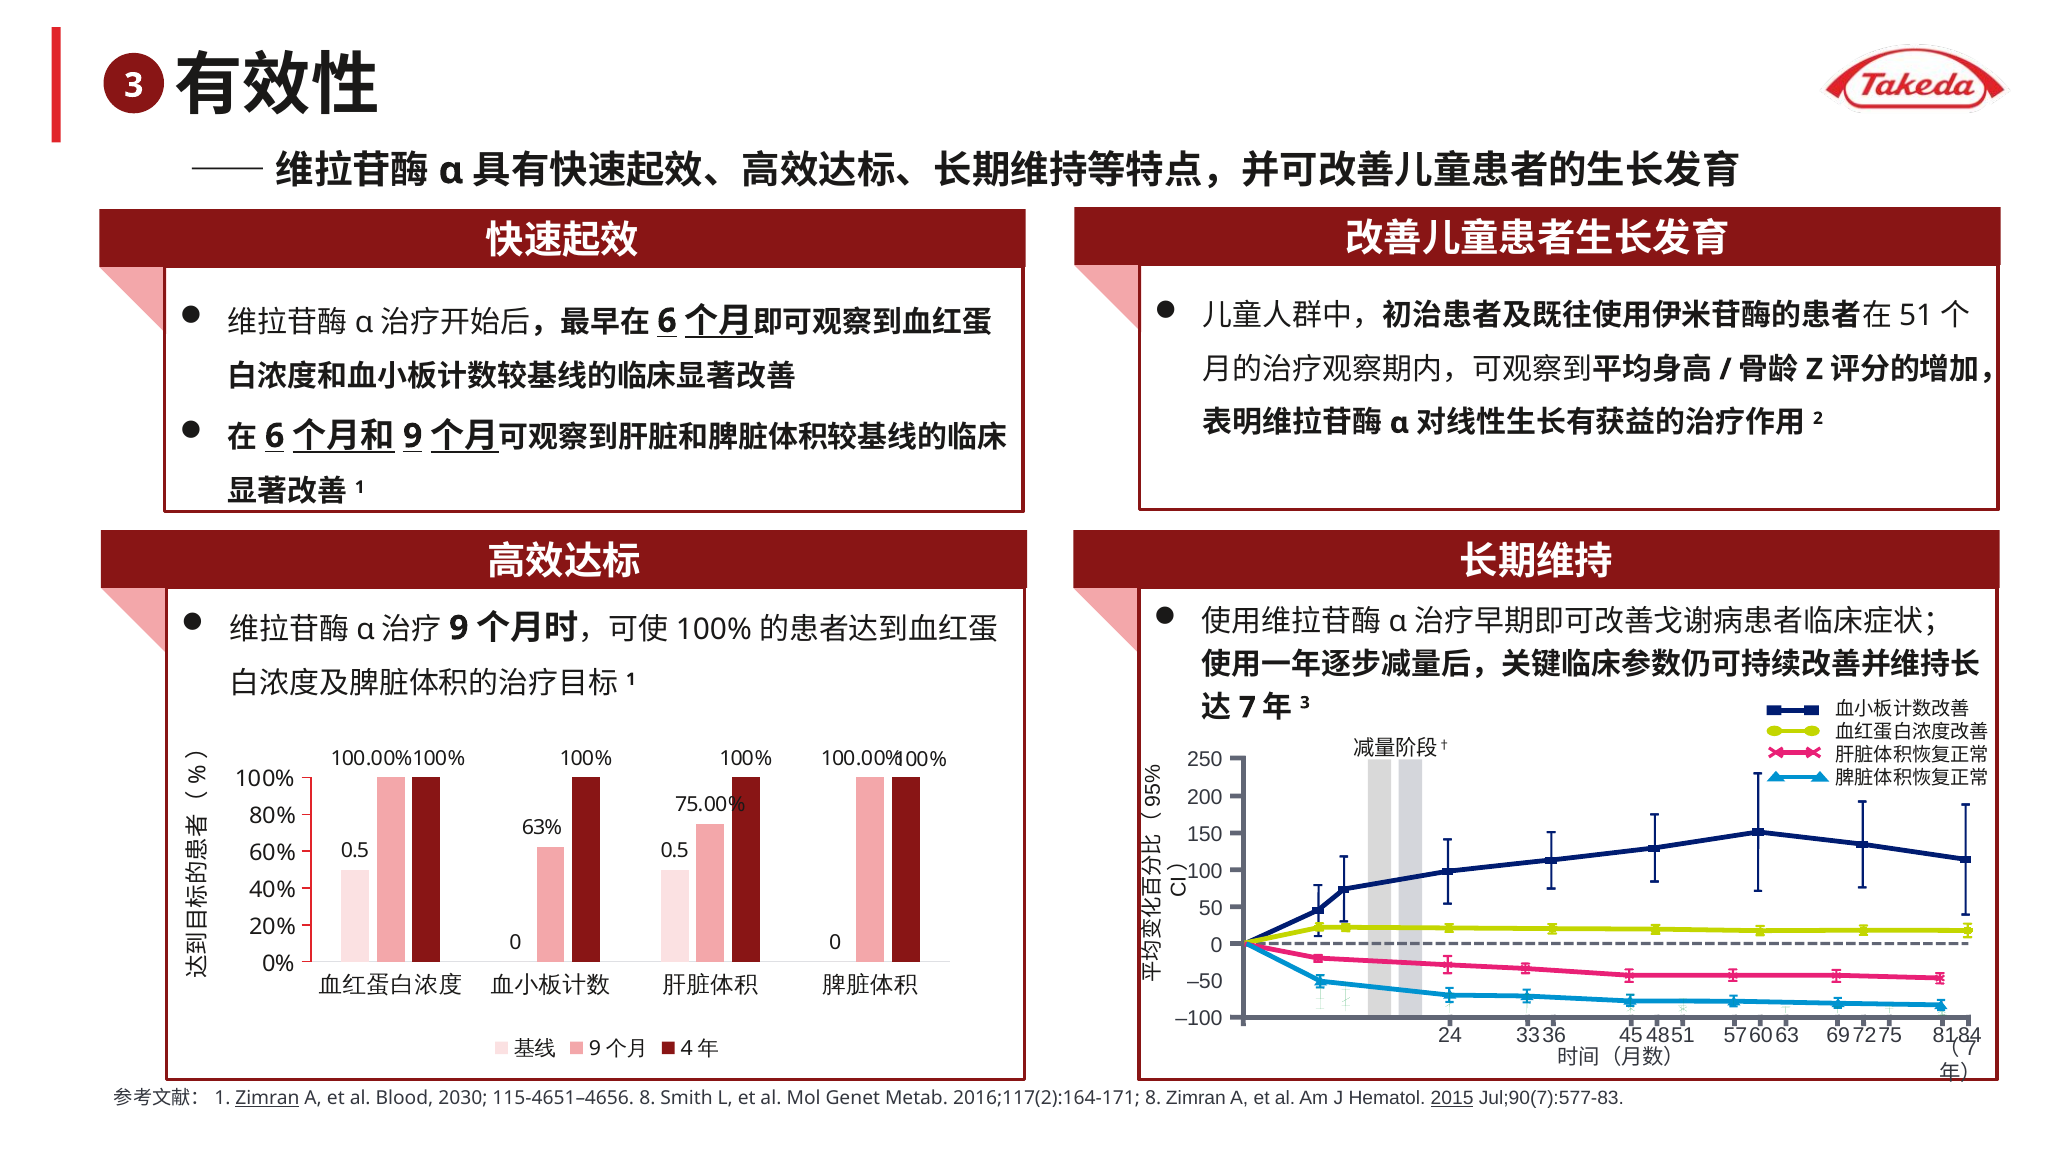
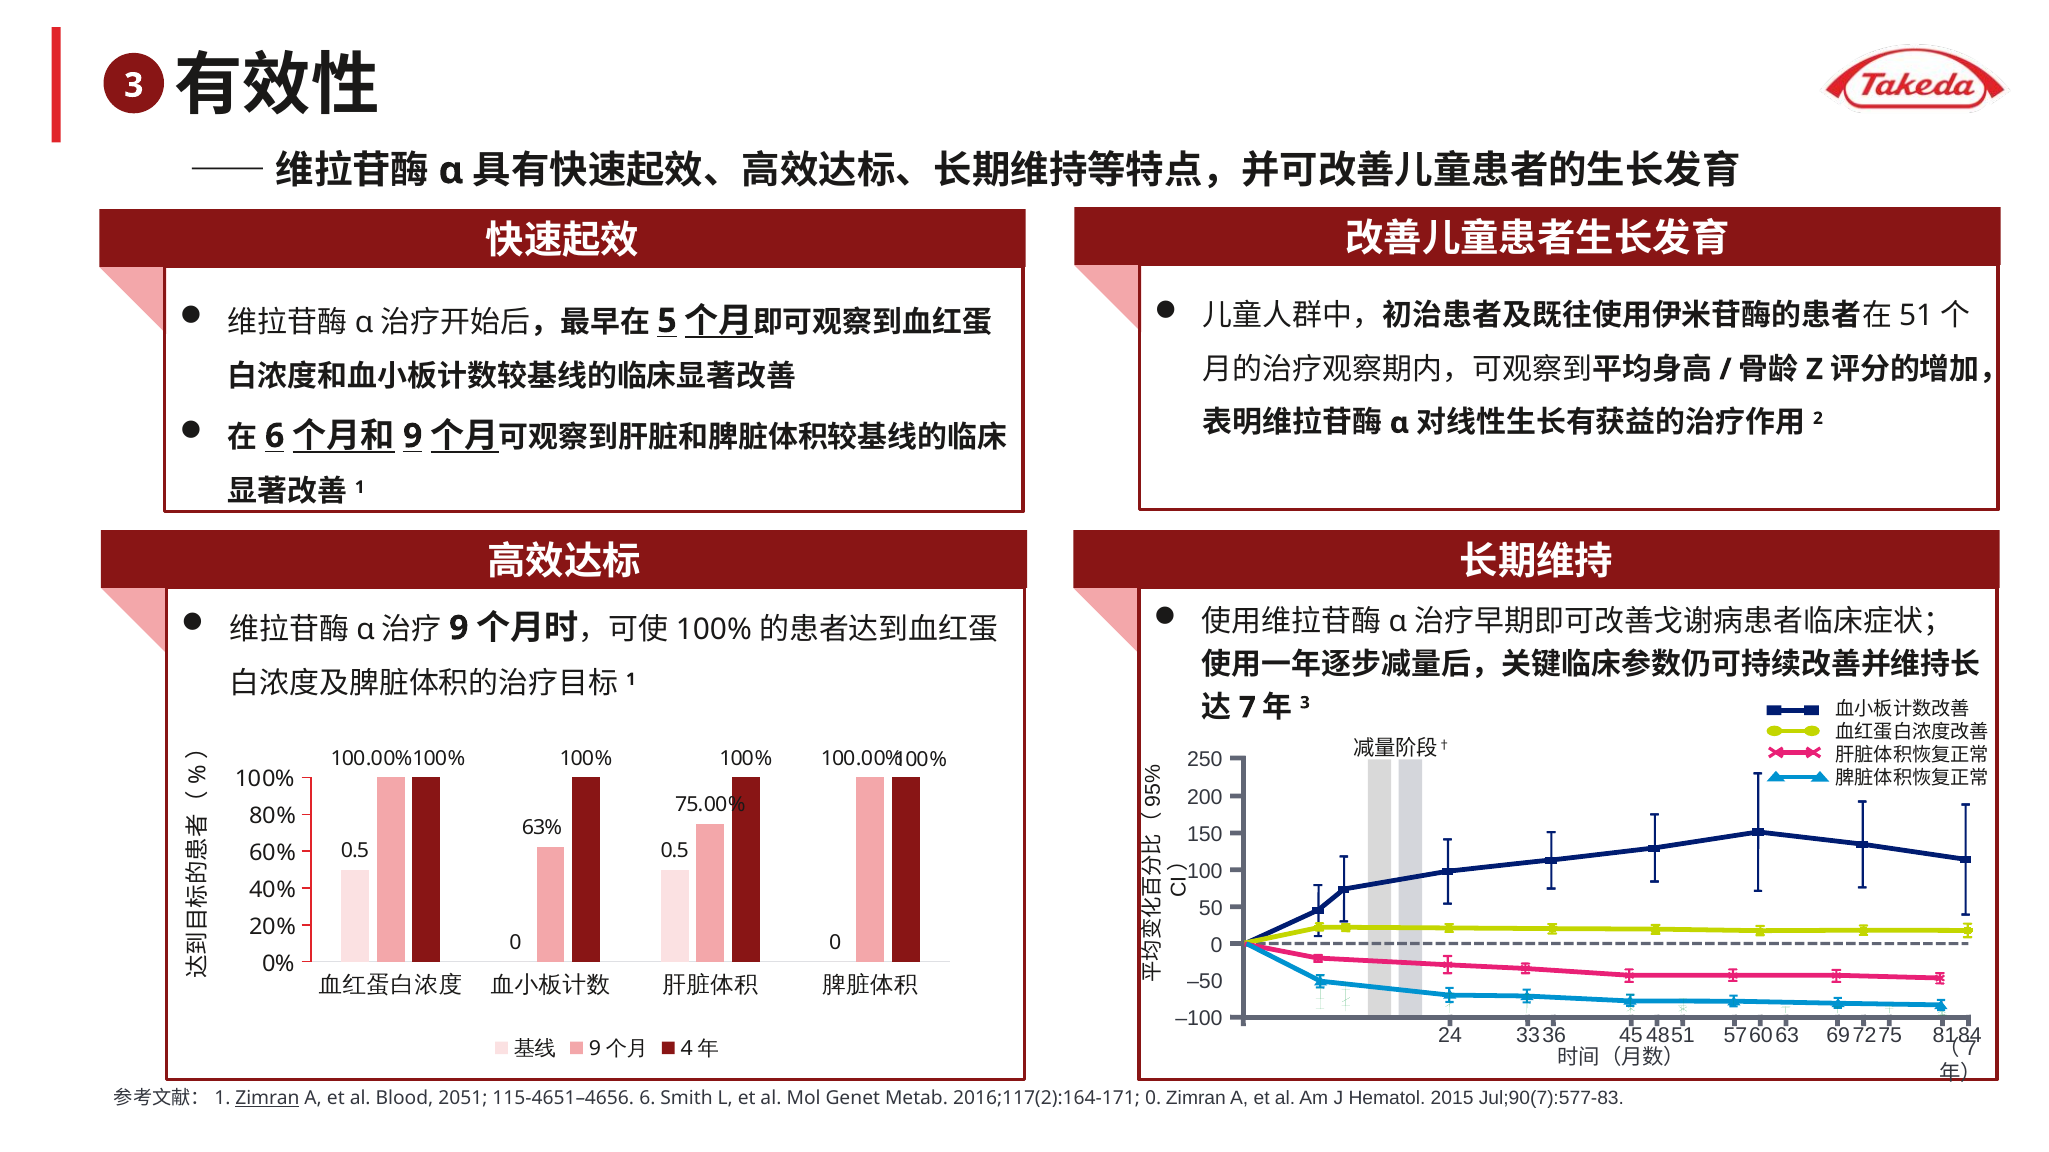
6: 6 -> 5 (667, 321)
2030: 2030 -> 2051 (463, 1099)
115-4651–4656 8: 8 -> 6 (647, 1099)
2016;117(2):164-171 8: 8 -> 0 (1153, 1099)
2015 underline: present -> none (1452, 1099)
